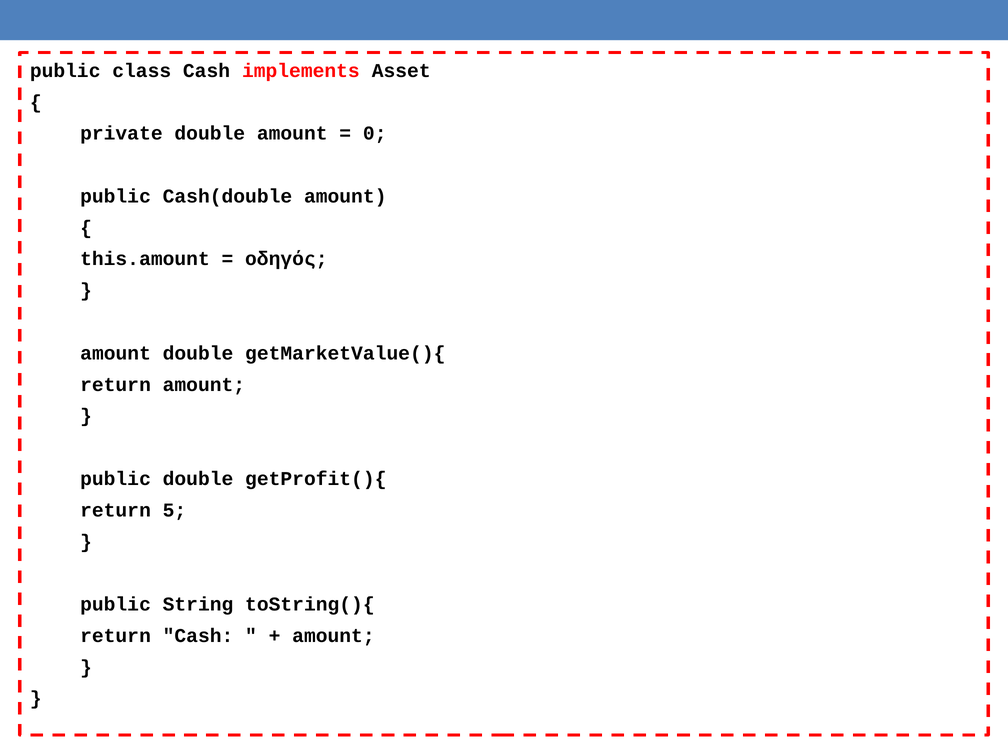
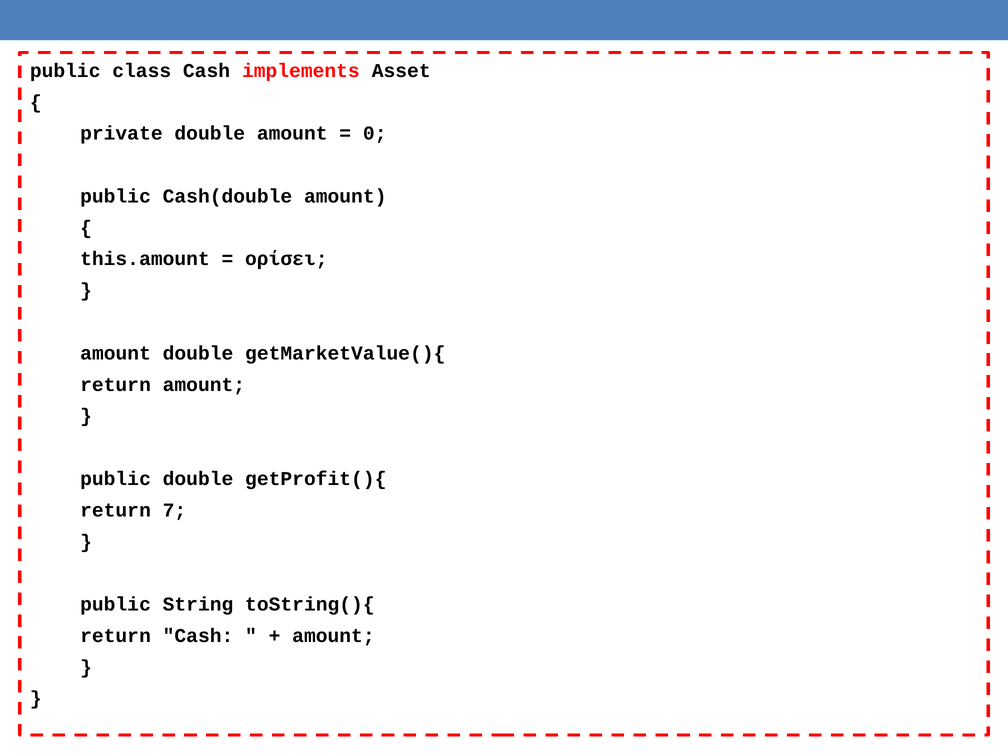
οδηγός: οδηγός -> ορίσει (286, 259)
5: 5 -> 7 (174, 510)
